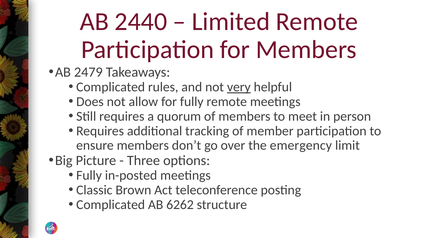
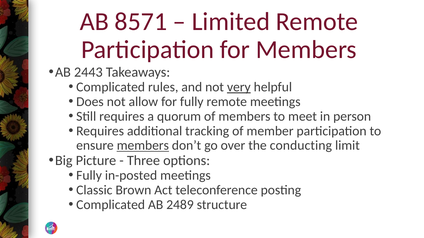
2440: 2440 -> 8571 (141, 22)
2479: 2479 -> 2443 (88, 72)
members underline: none -> present (143, 146)
emergency: emergency -> conducting (301, 146)
6262: 6262 -> 2489 (180, 205)
